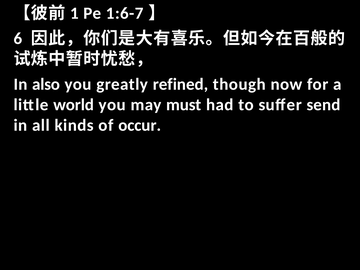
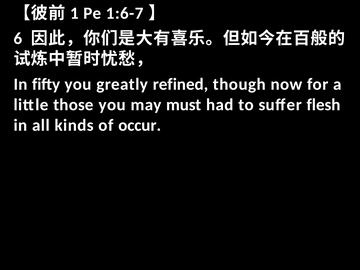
also: also -> fifty (46, 84)
world: world -> those (73, 105)
send: send -> flesh (324, 105)
